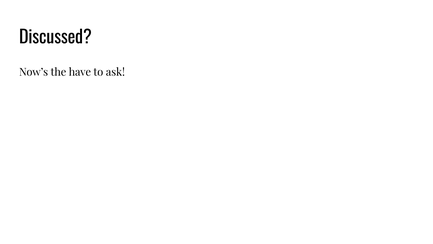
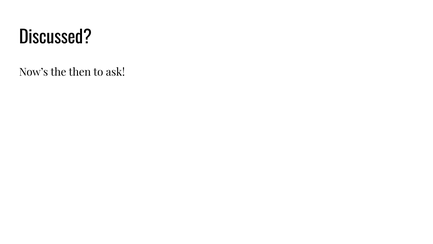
have: have -> then (80, 72)
